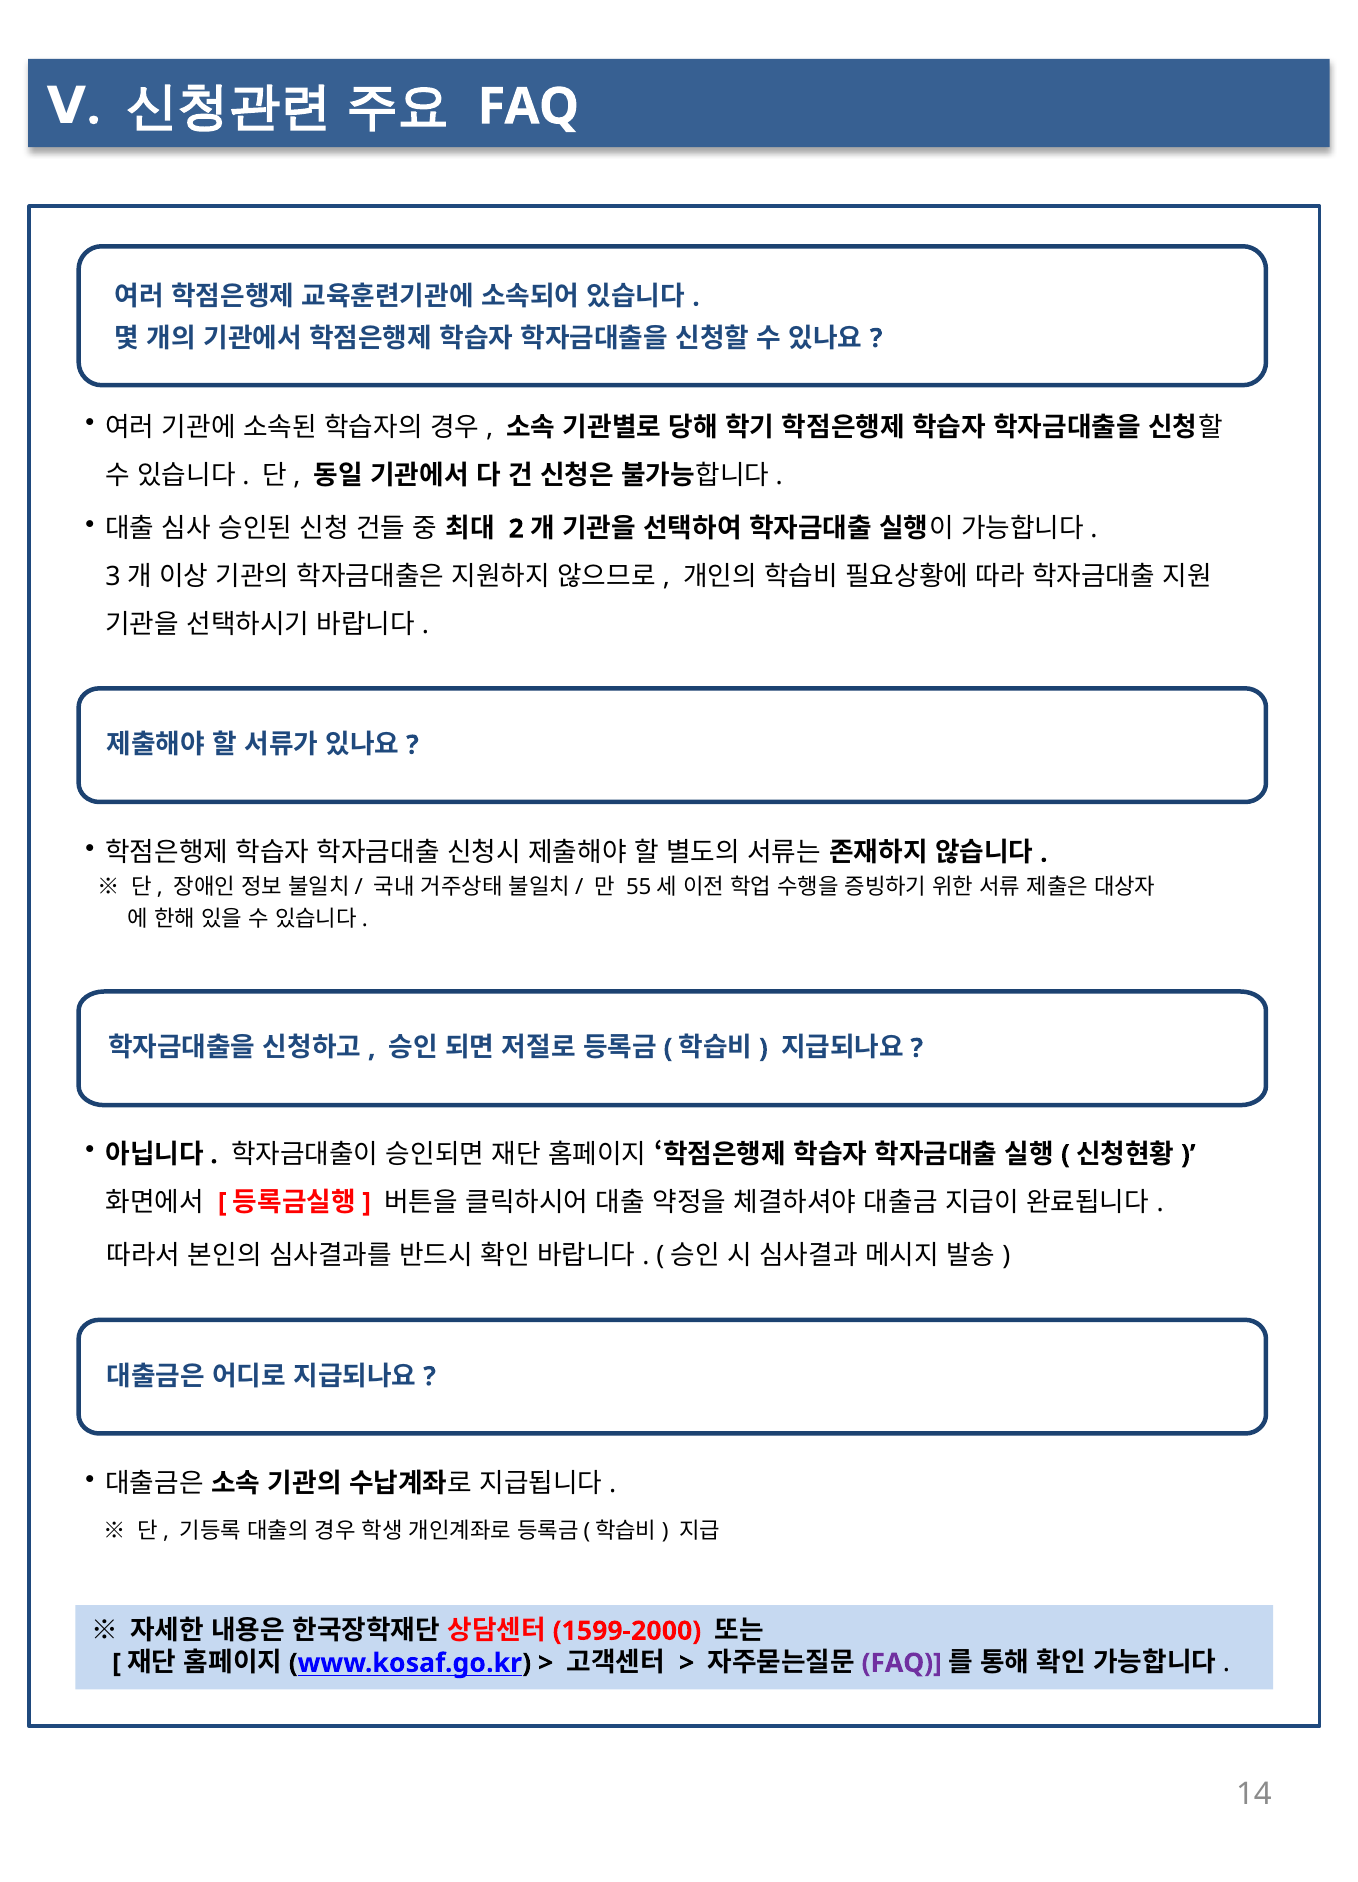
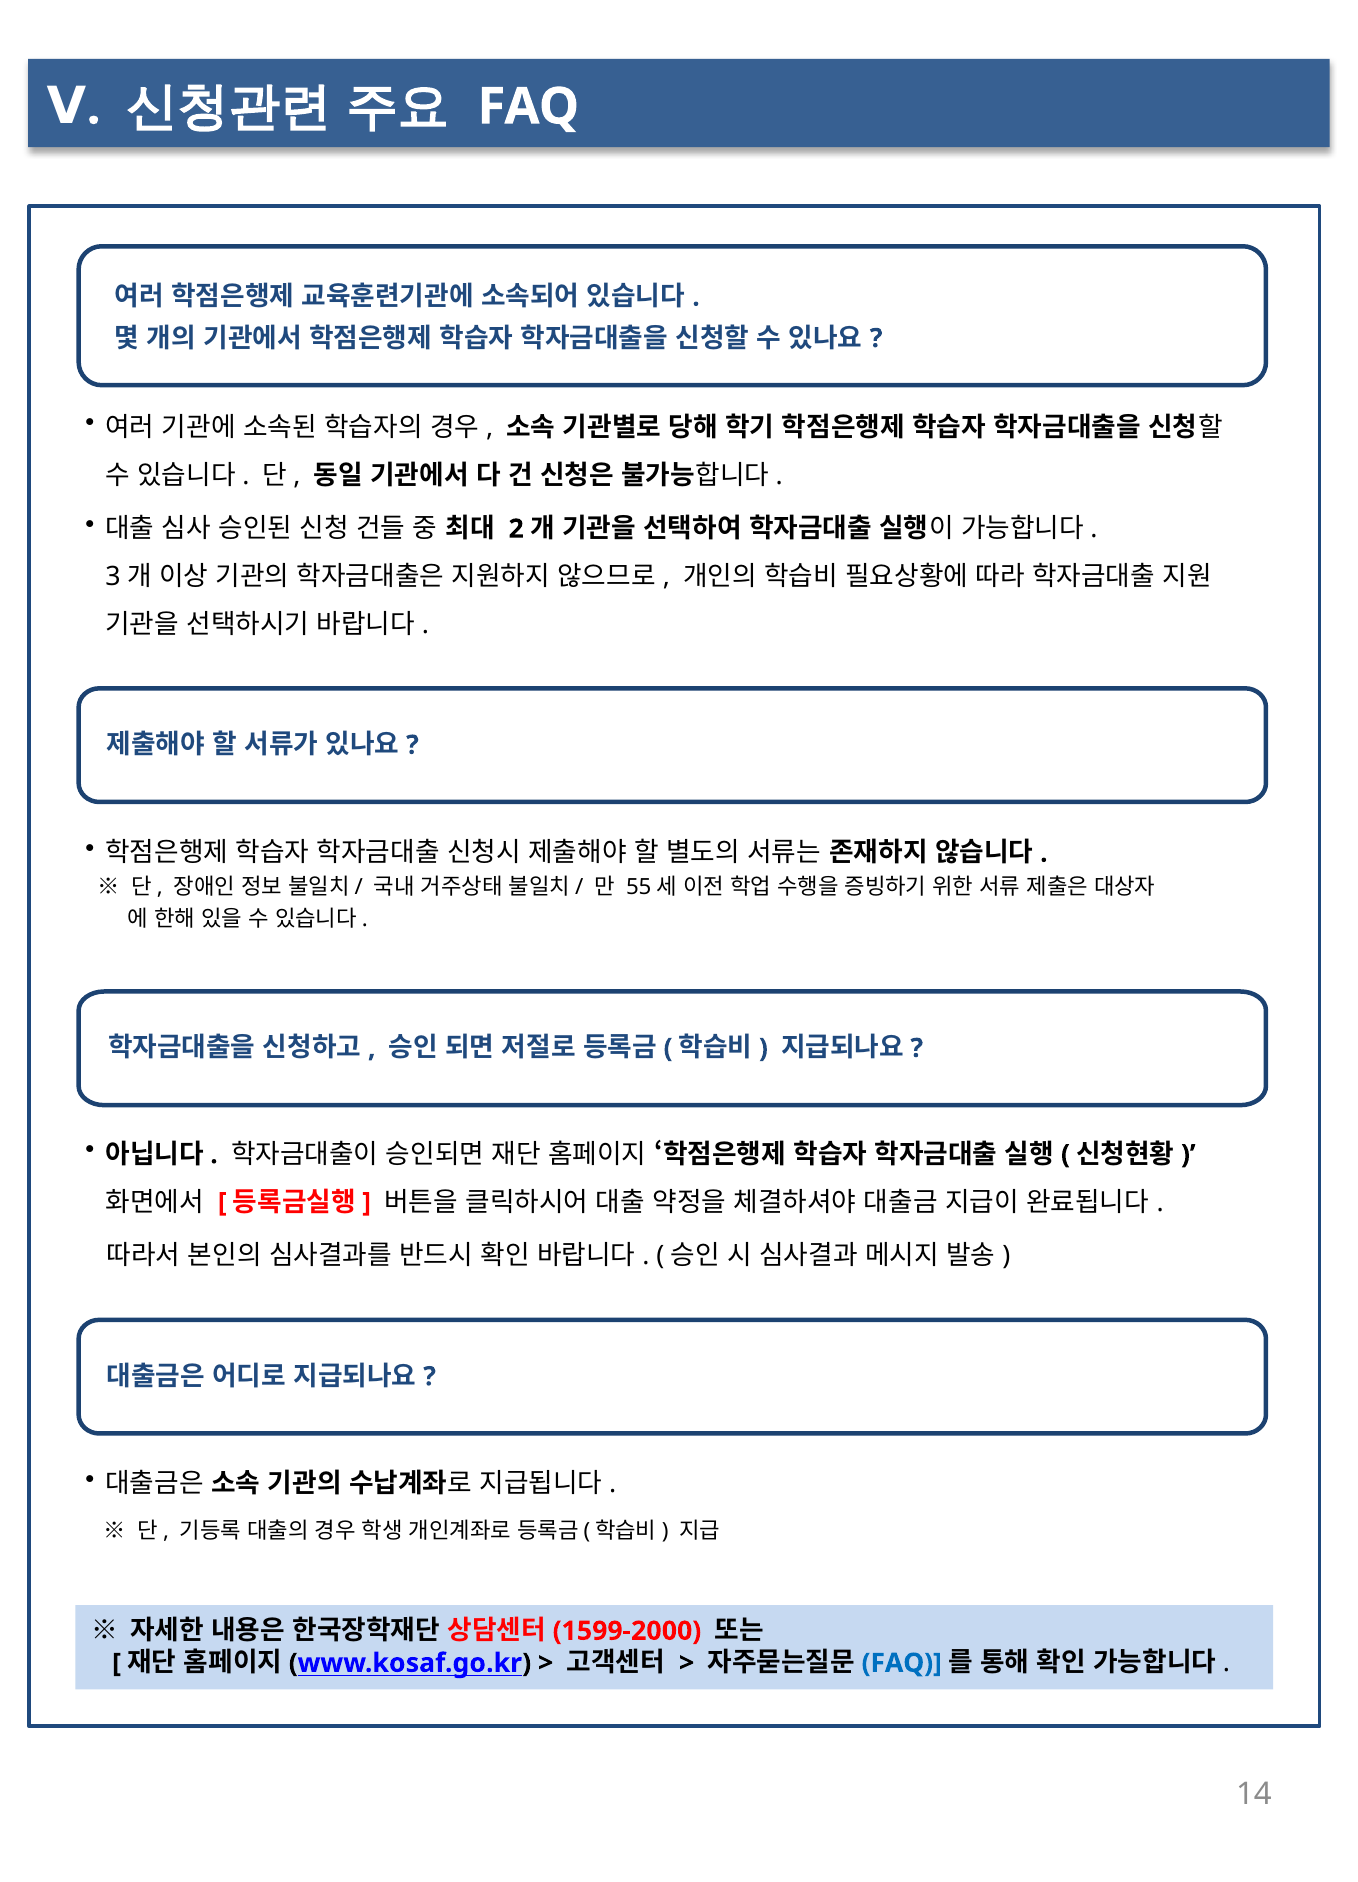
FAQ colour: purple -> blue (902, 1663)
